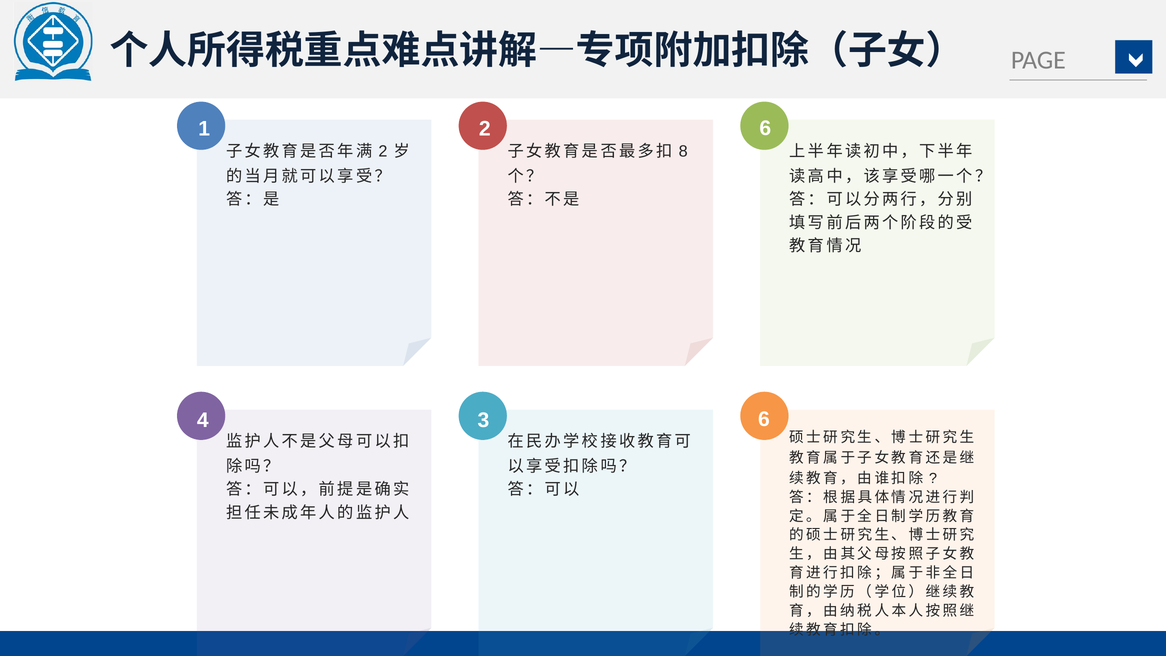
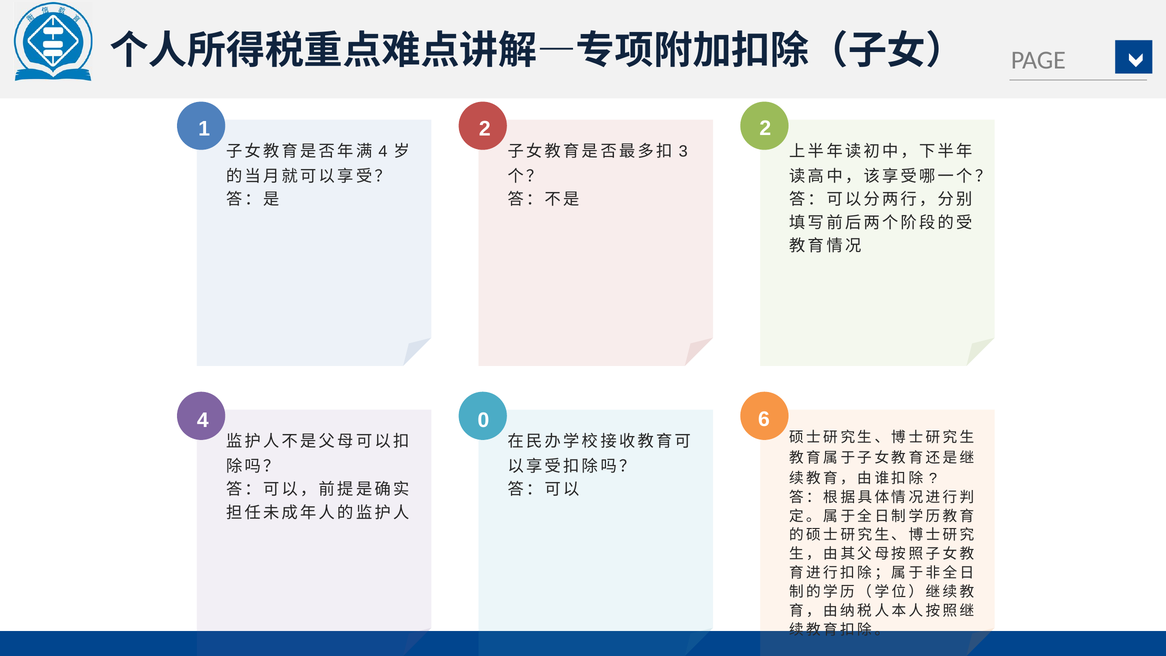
2 6: 6 -> 2 (765, 128)
2: 2 -> 4 (383, 151)
8: 8 -> 3 (683, 151)
3: 3 -> 0 (483, 420)
